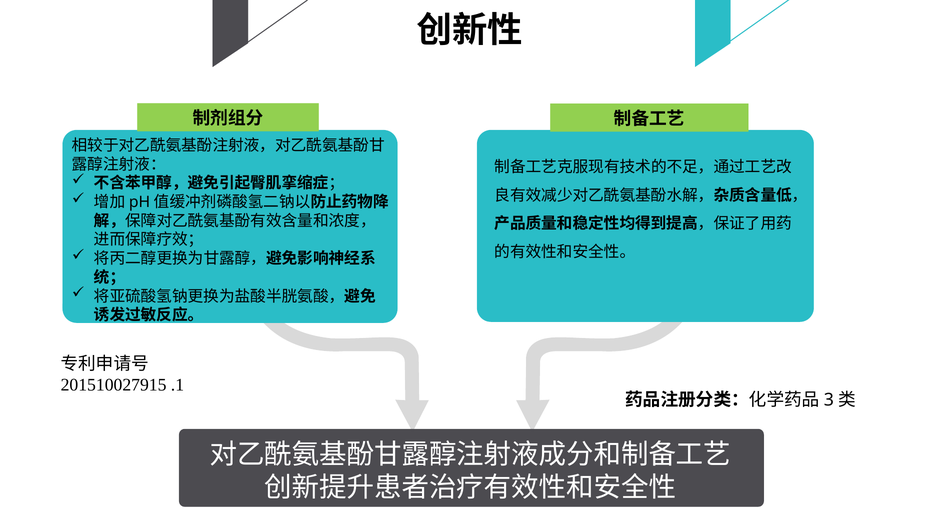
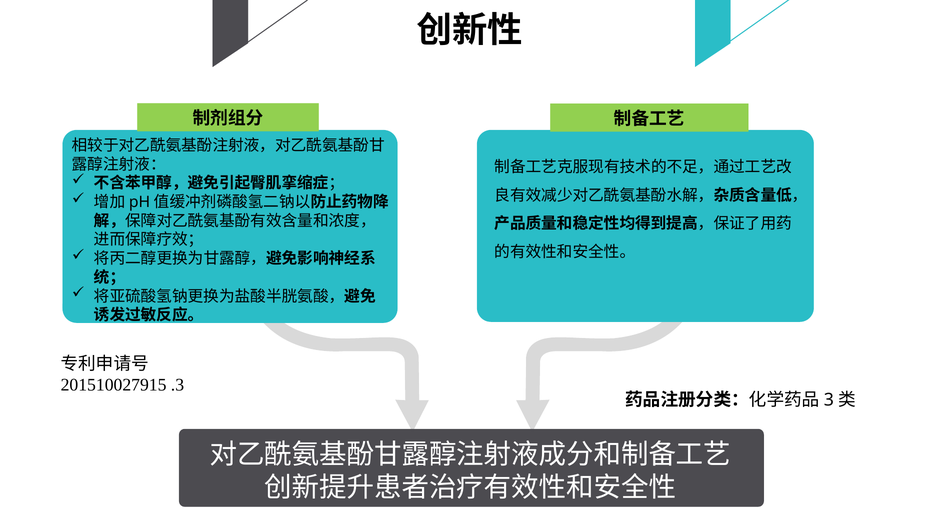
.1: .1 -> .3 (178, 385)
